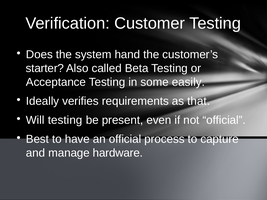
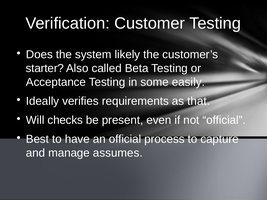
hand: hand -> likely (127, 55)
Will testing: testing -> checks (65, 120)
hardware: hardware -> assumes (118, 153)
